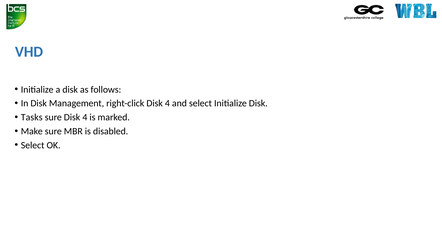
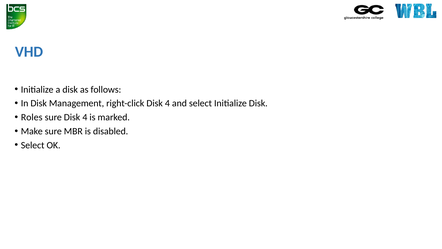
Tasks: Tasks -> Roles (32, 117)
